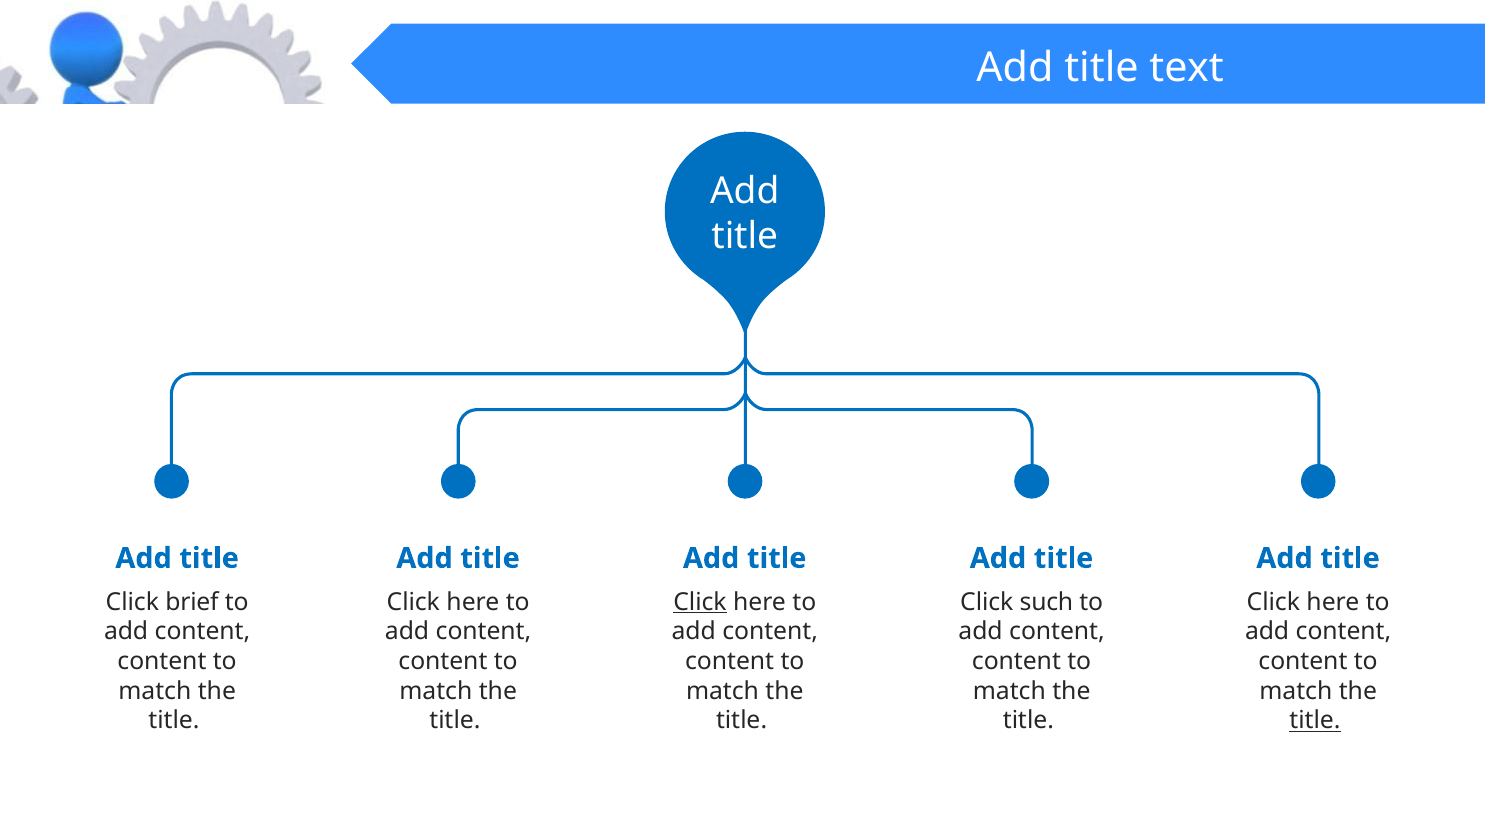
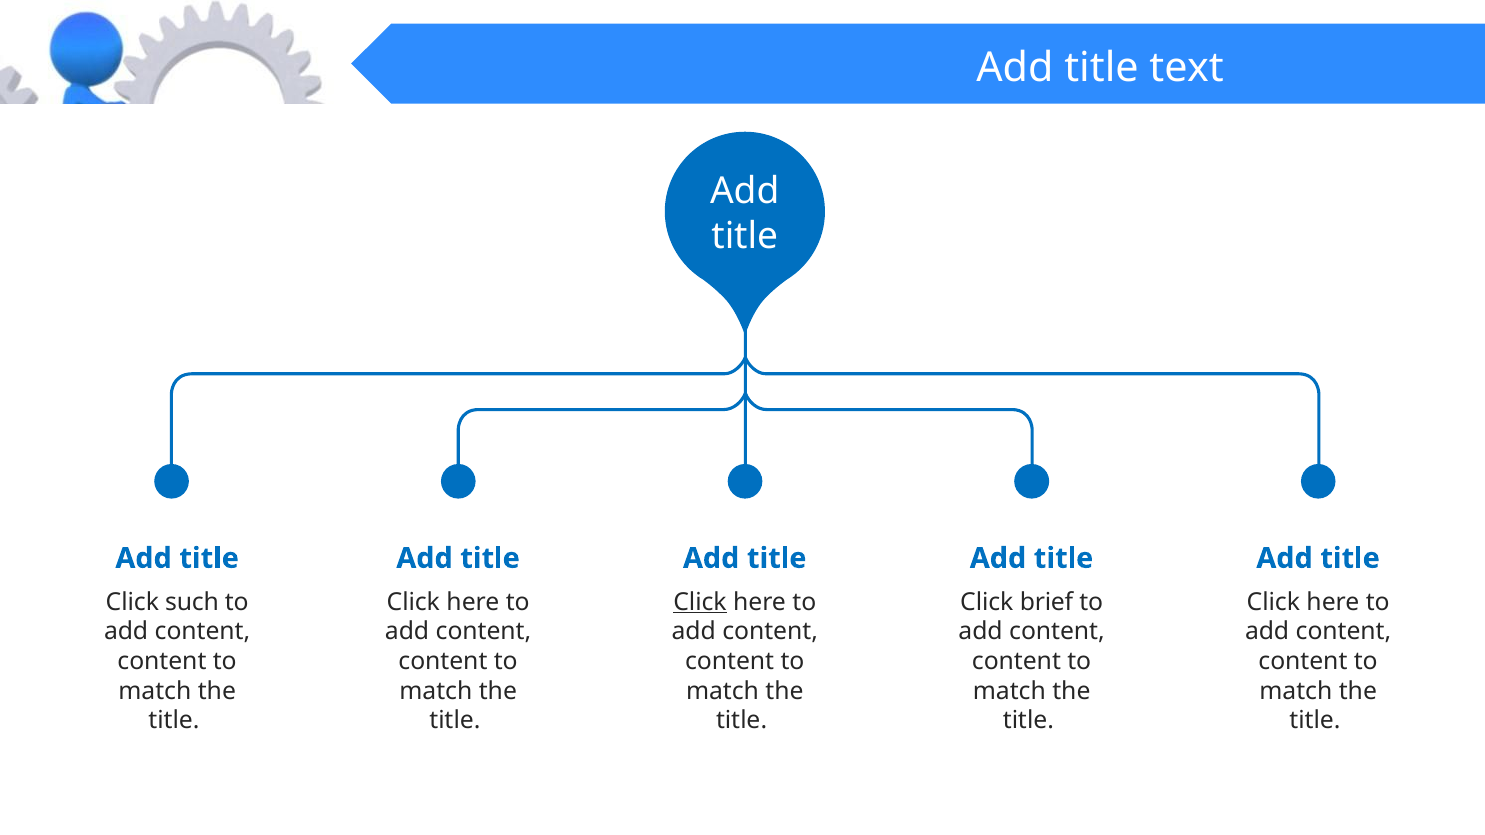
brief: brief -> such (192, 602)
such: such -> brief (1046, 602)
title underline: present -> none (1315, 721)
